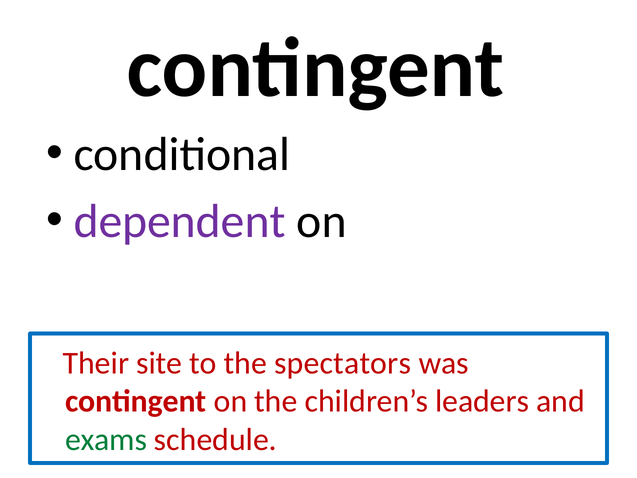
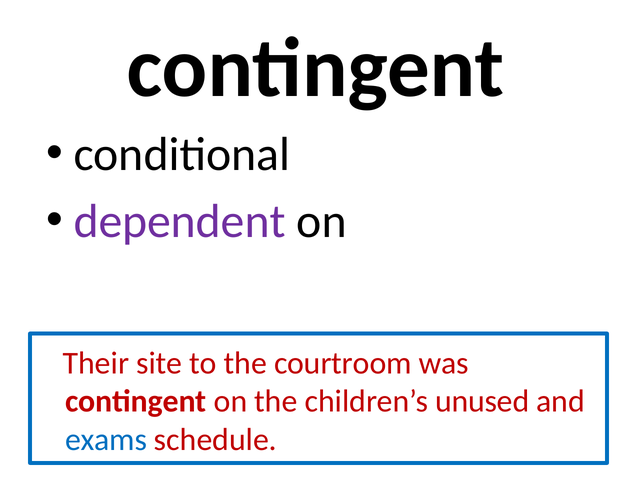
spectators: spectators -> courtroom (343, 363)
leaders: leaders -> unused (482, 401)
exams colour: green -> blue (106, 439)
